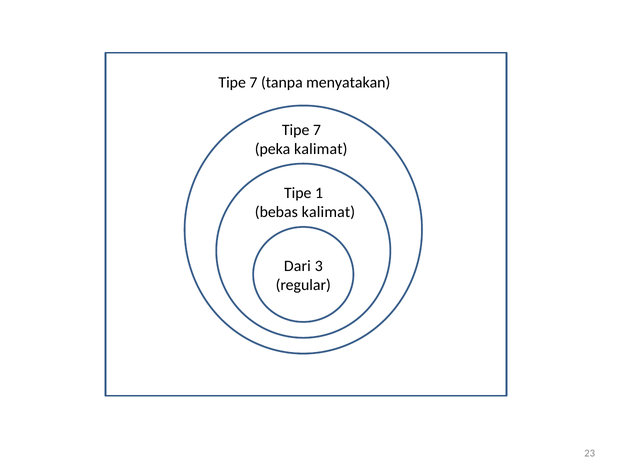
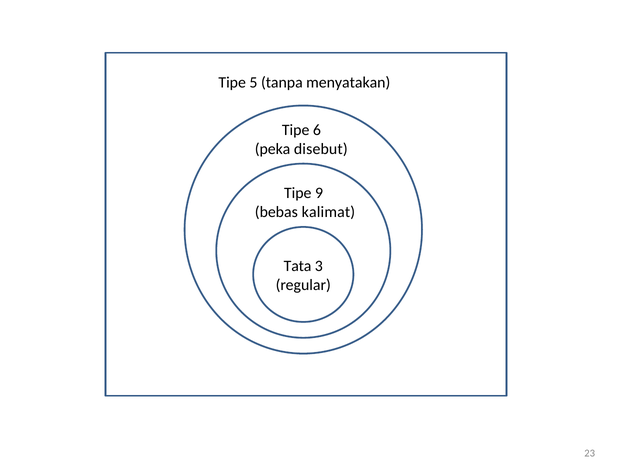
7: 7 -> 5 (253, 82)
7: 7 -> 6 (317, 130)
peka kalimat: kalimat -> disebut (321, 149)
1: 1 -> 9 (319, 193)
Dari: Dari -> Tata (298, 266)
